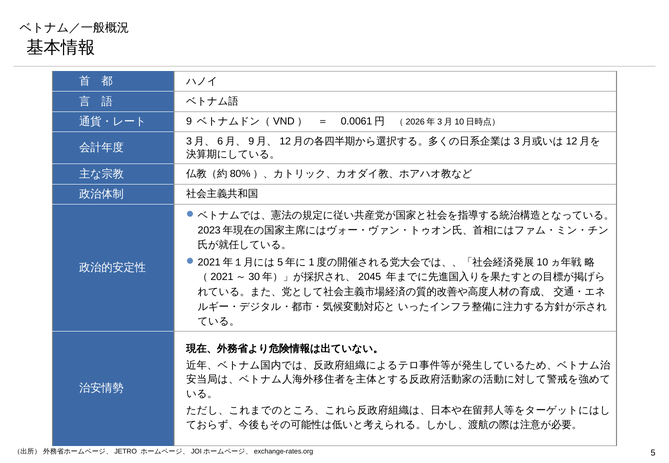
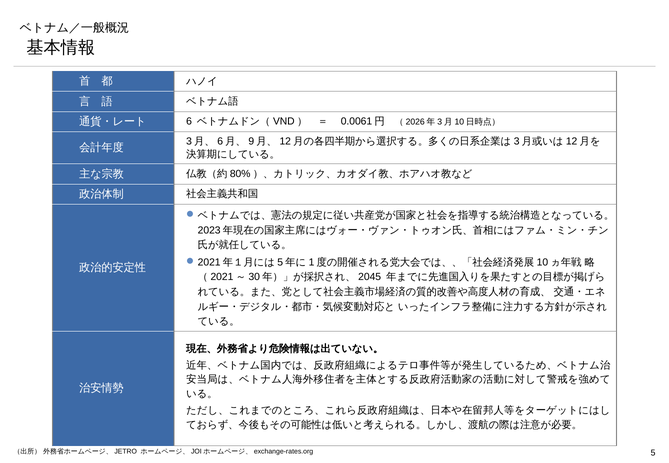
9: 9 -> 6 (189, 122)
